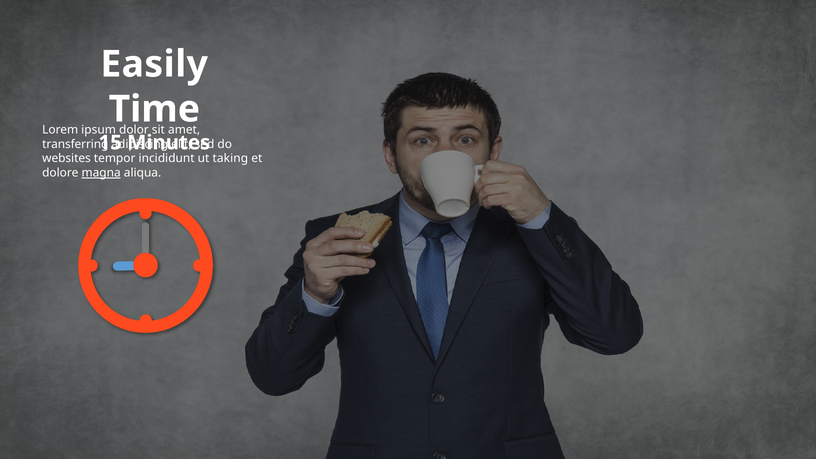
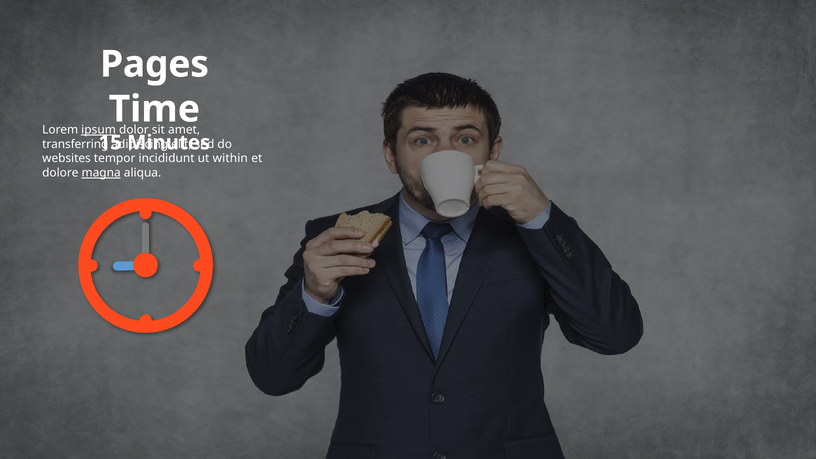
Easily: Easily -> Pages (154, 64)
ipsum underline: none -> present (99, 130)
taking: taking -> within (230, 159)
